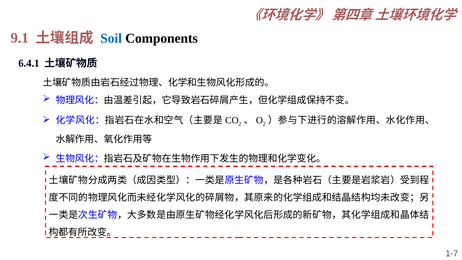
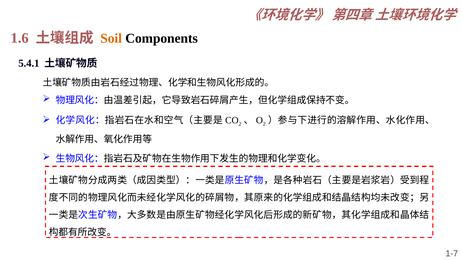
9.1: 9.1 -> 1.6 (20, 38)
Soil colour: blue -> orange (111, 38)
6.4.1: 6.4.1 -> 5.4.1 (29, 63)
